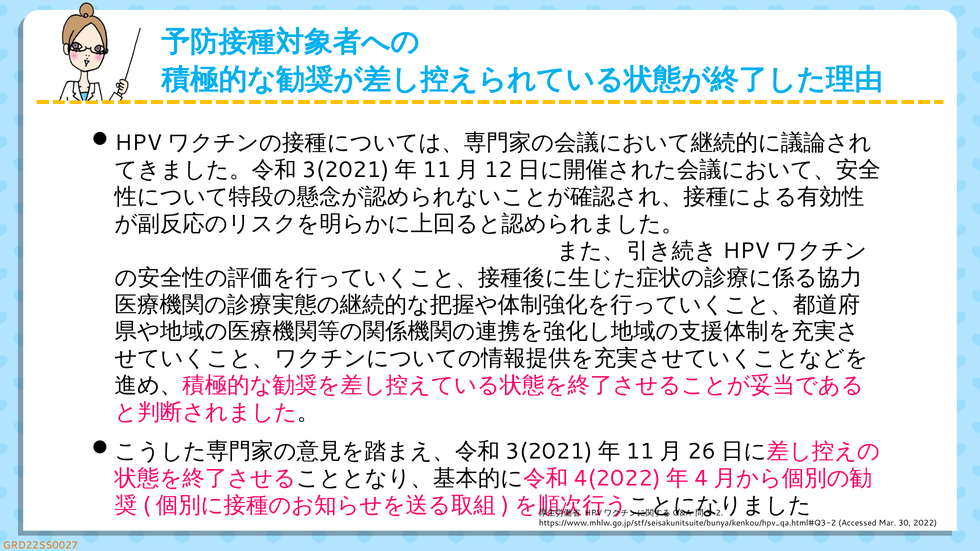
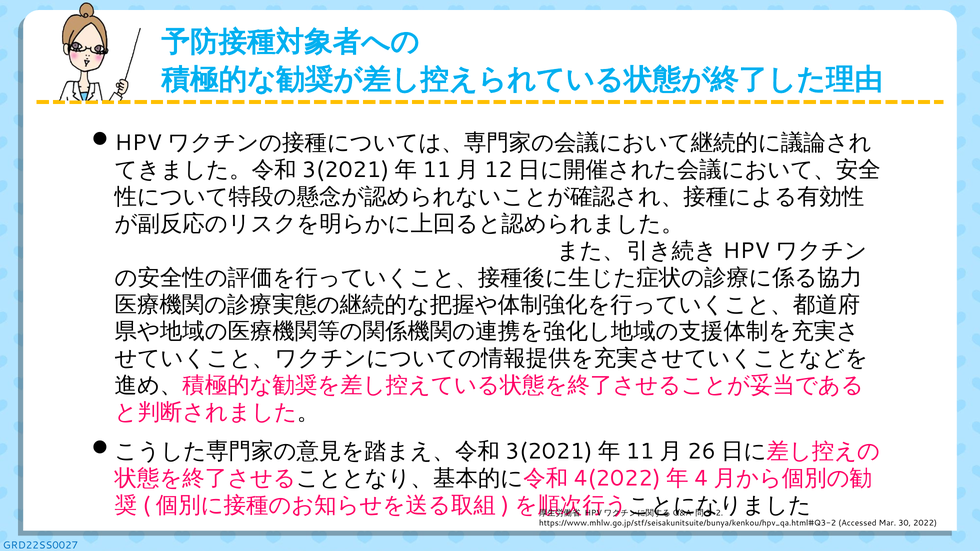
GRD22SS0027 colour: orange -> blue (40, 546)
